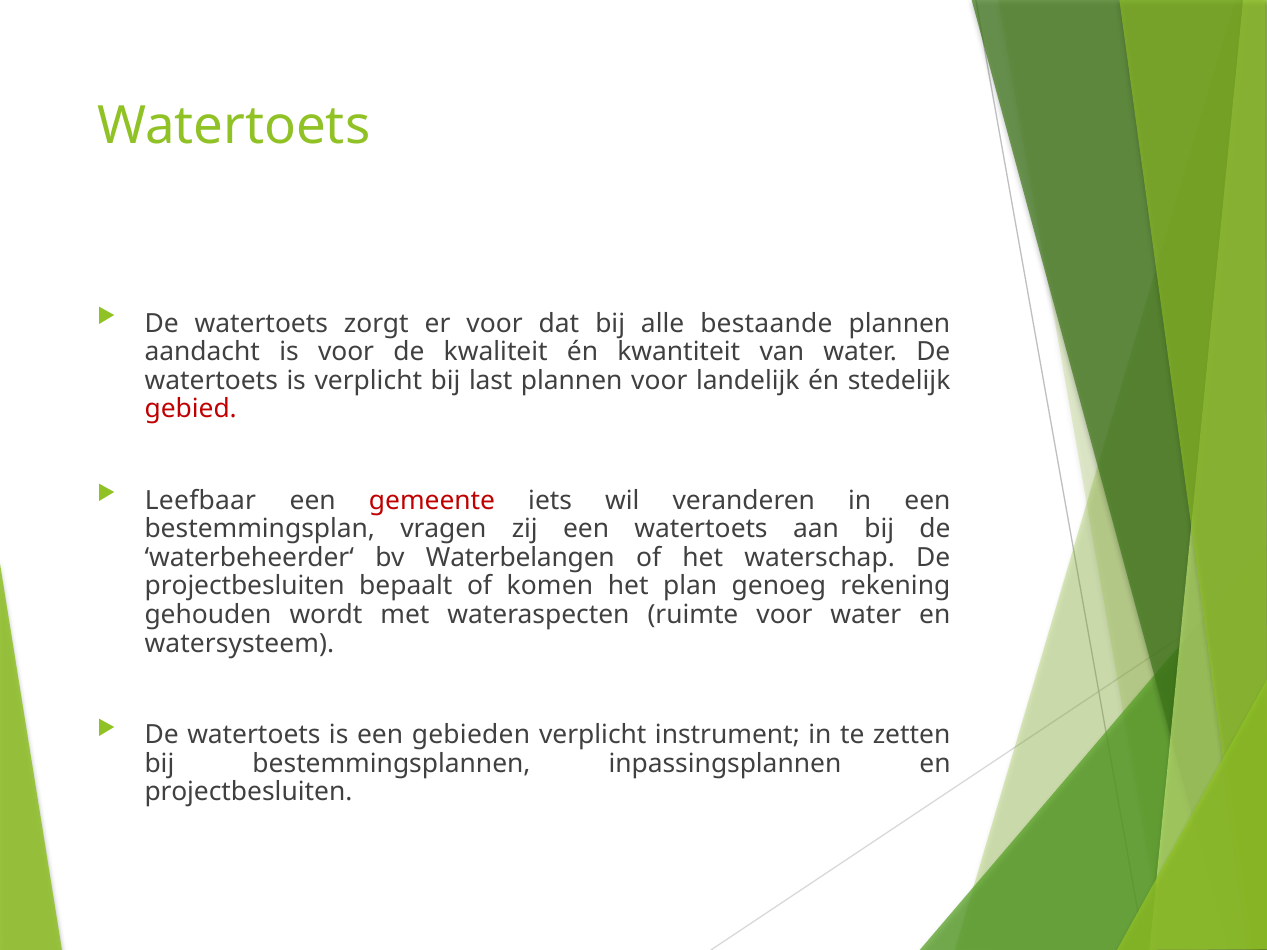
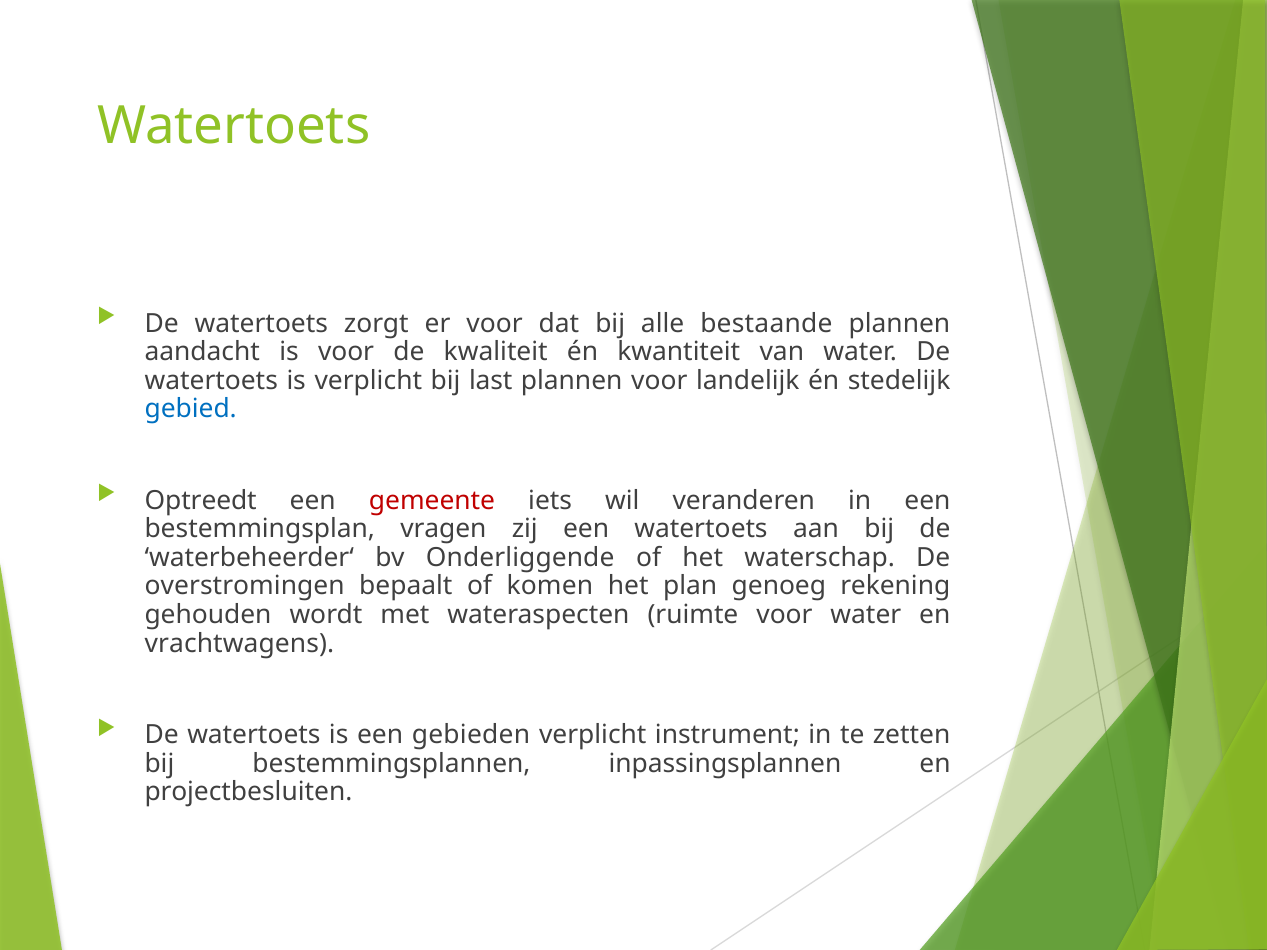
gebied colour: red -> blue (191, 409)
Leefbaar: Leefbaar -> Optreedt (201, 501)
Waterbelangen: Waterbelangen -> Onderliggende (520, 558)
projectbesluiten: projectbesluiten -> overstromingen (245, 586)
watersysteem: watersysteem -> vrachtwagens (239, 643)
